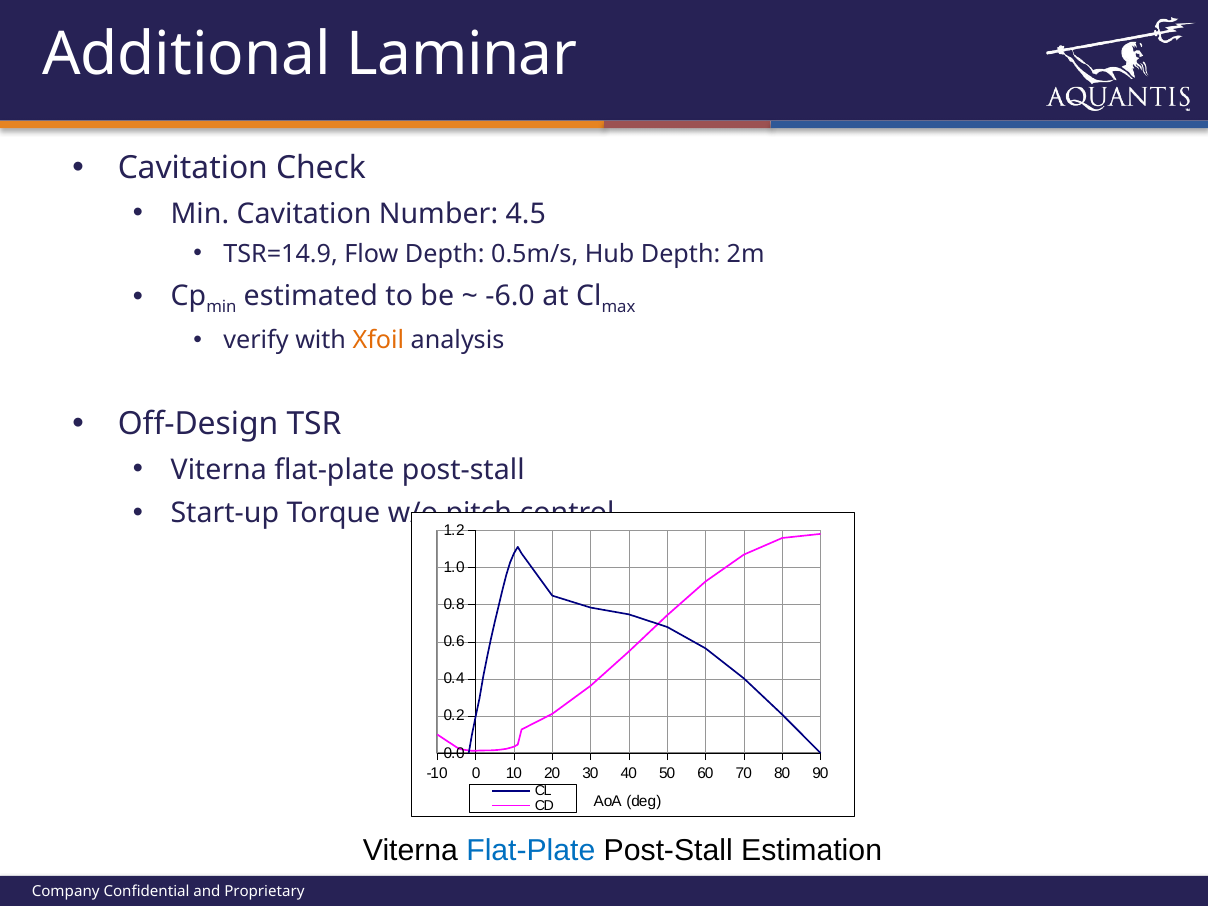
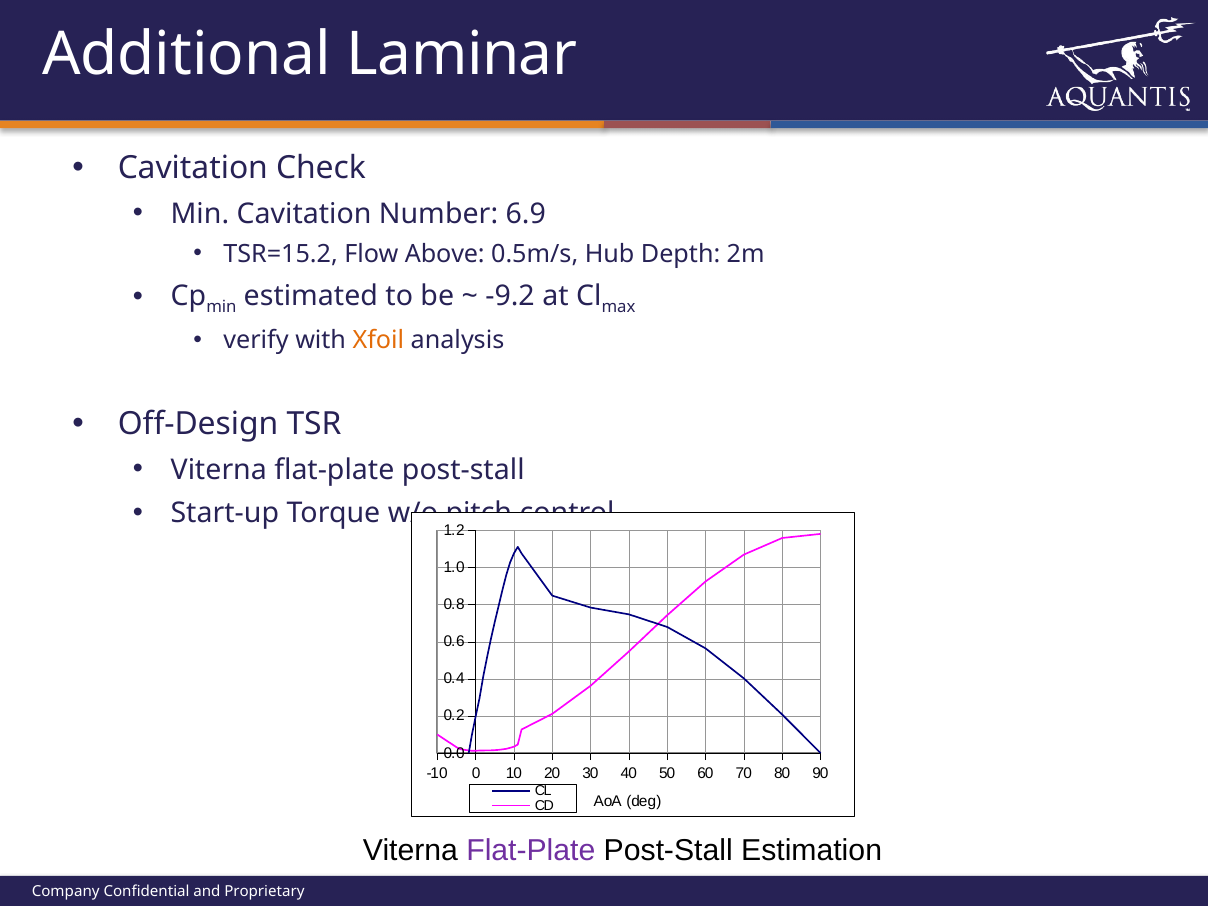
4.5: 4.5 -> 6.9 (526, 214)
TSR=14.9: TSR=14.9 -> TSR=15.2 (281, 254)
Flow Depth: Depth -> Above (445, 254)
-6.0: -6.0 -> -9.2 (510, 296)
Flat-Plate colour: blue -> purple (531, 851)
